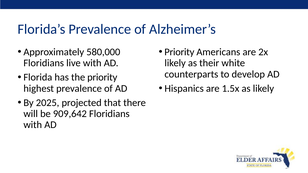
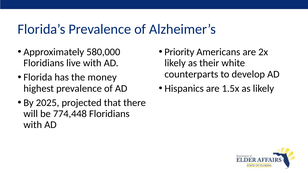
the priority: priority -> money (102, 77)
909,642: 909,642 -> 774,448 (70, 114)
